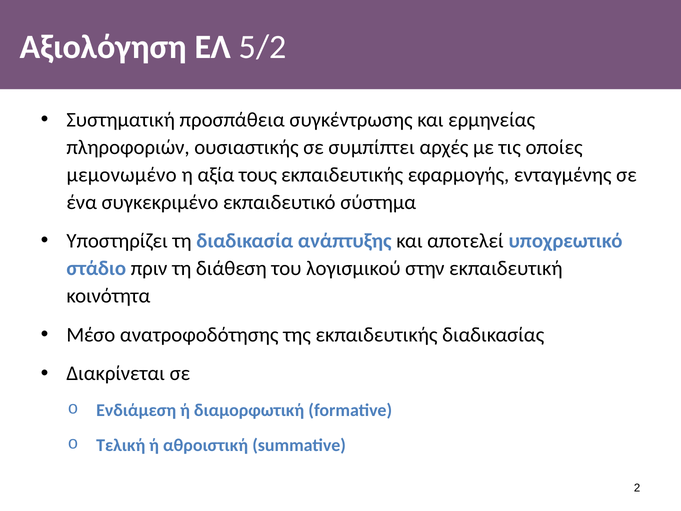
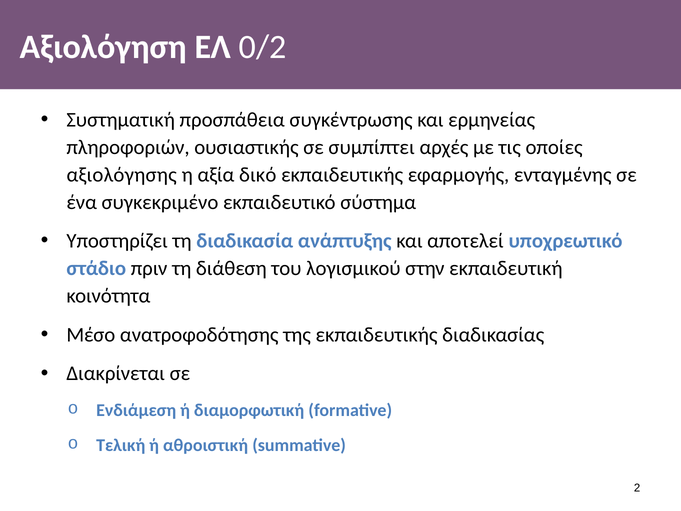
5/2: 5/2 -> 0/2 (263, 47)
μεμονωμένο: μεμονωμένο -> αξιολόγησης (122, 175)
τους: τους -> δικό (258, 175)
